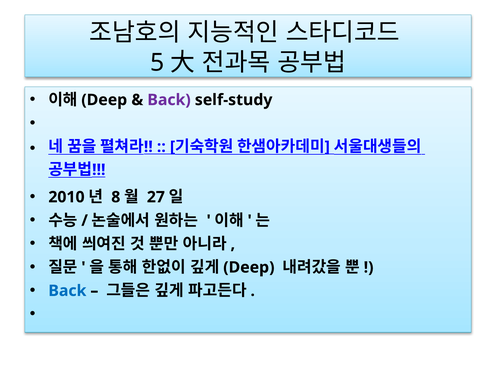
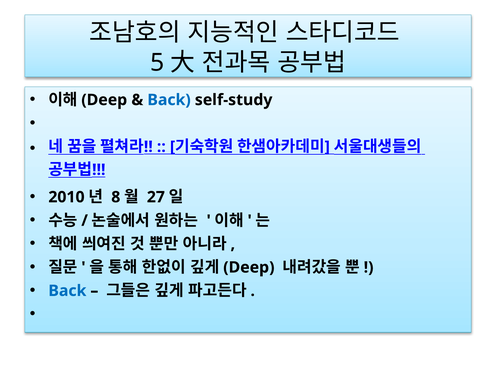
Back colour: purple -> blue (169, 100)
